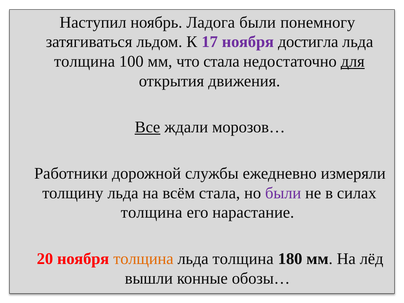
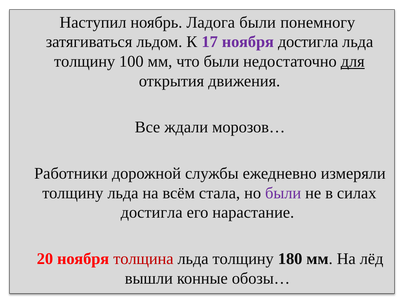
толщина: толщина -> толщину (85, 61)
что стала: стала -> были (221, 61)
Все underline: present -> none (148, 127)
толщина: толщина -> достигла (152, 213)
толщина colour: orange -> red (143, 259)
толщина: толщина -> толщину (243, 259)
